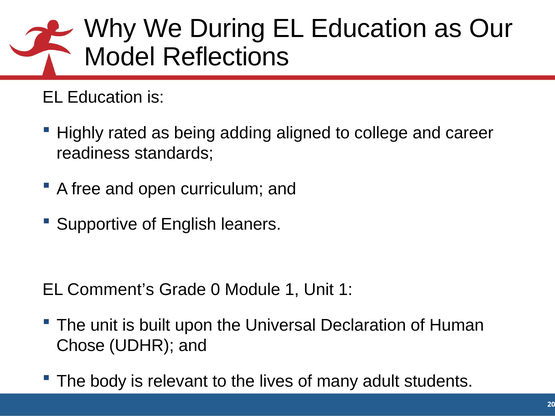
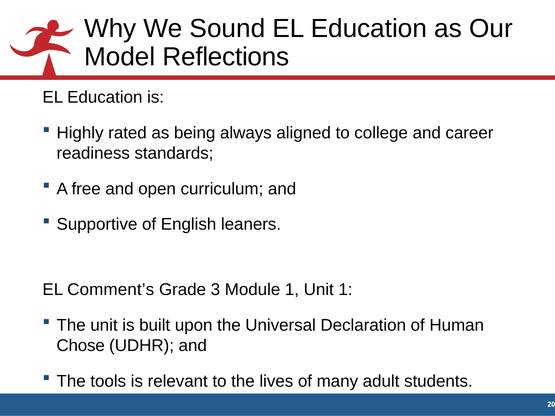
During: During -> Sound (227, 29)
adding: adding -> always (246, 133)
0: 0 -> 3 (215, 290)
body: body -> tools (108, 381)
